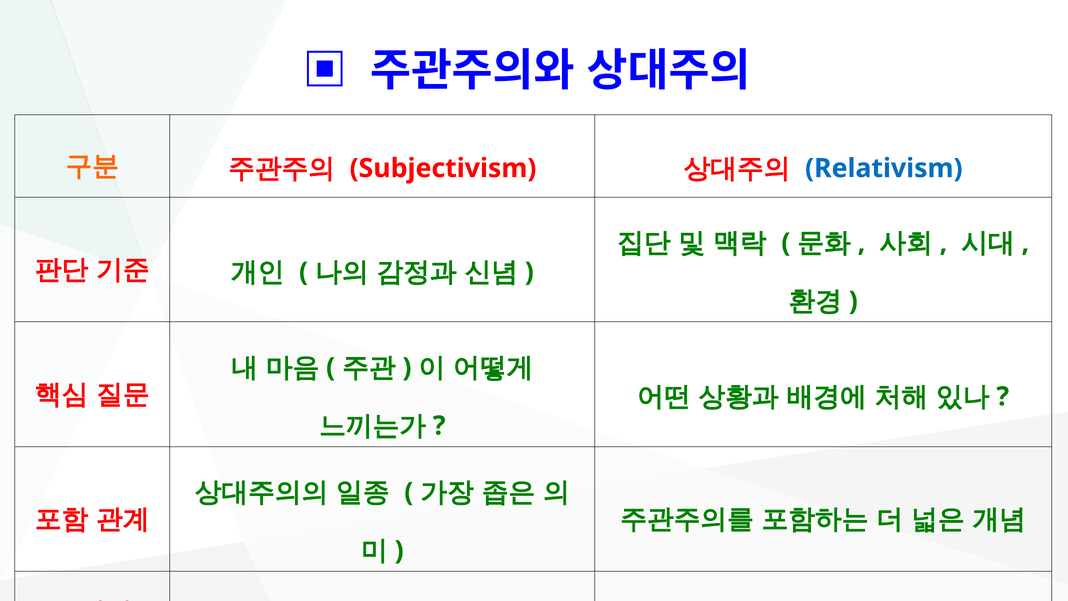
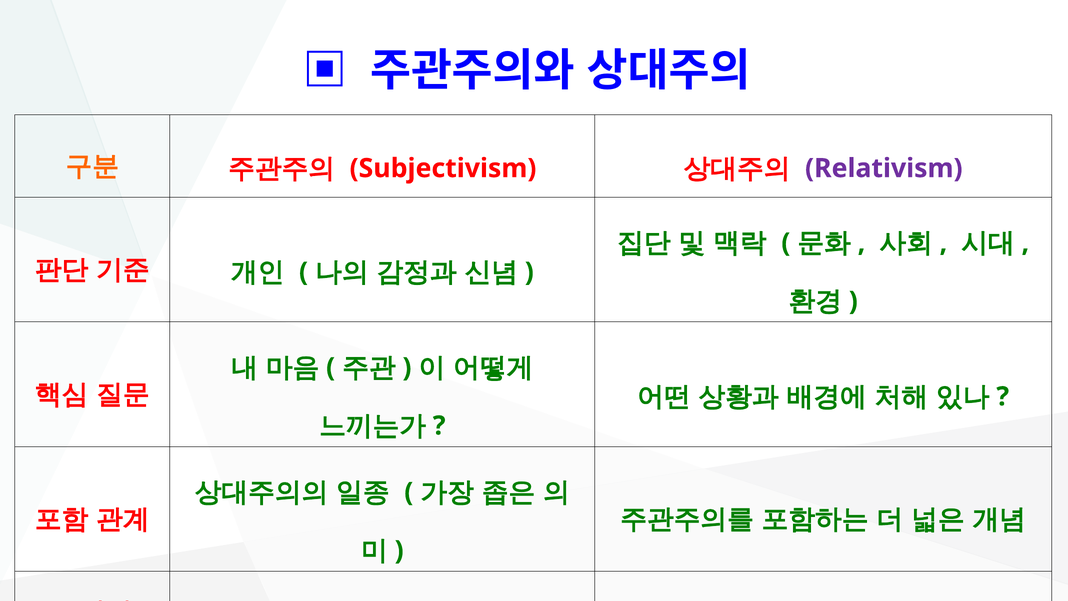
Relativism colour: blue -> purple (884, 168)
